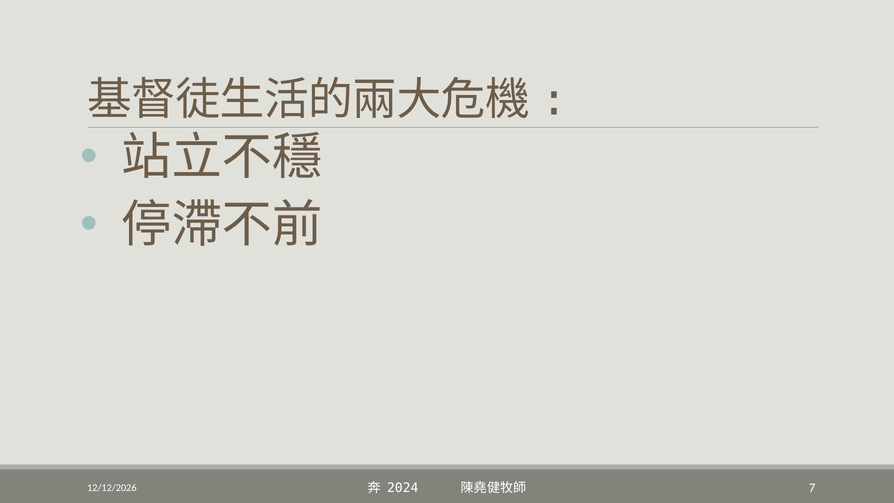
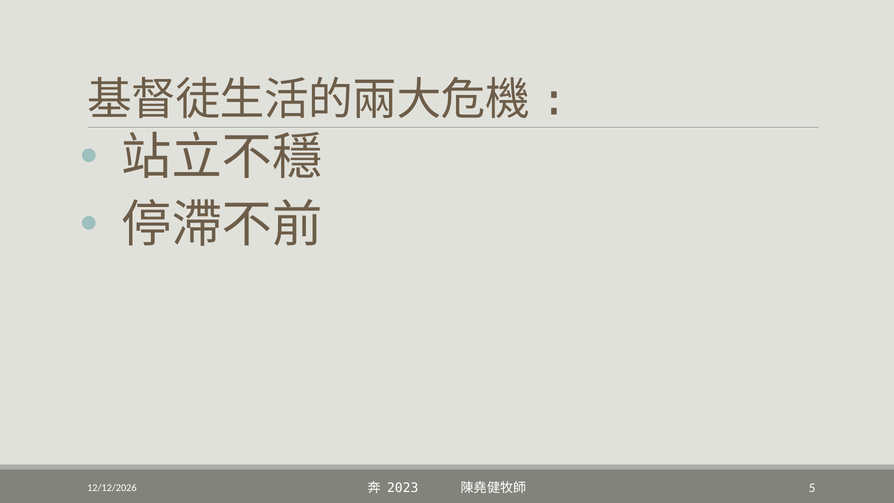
2024: 2024 -> 2023 (403, 488)
7: 7 -> 5 (812, 488)
